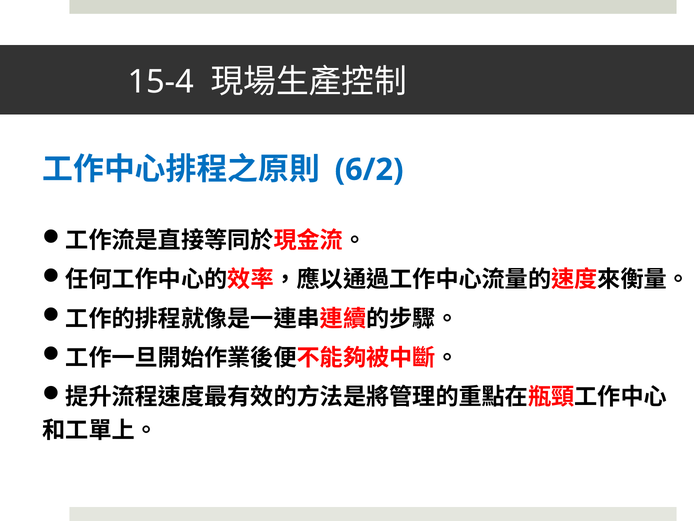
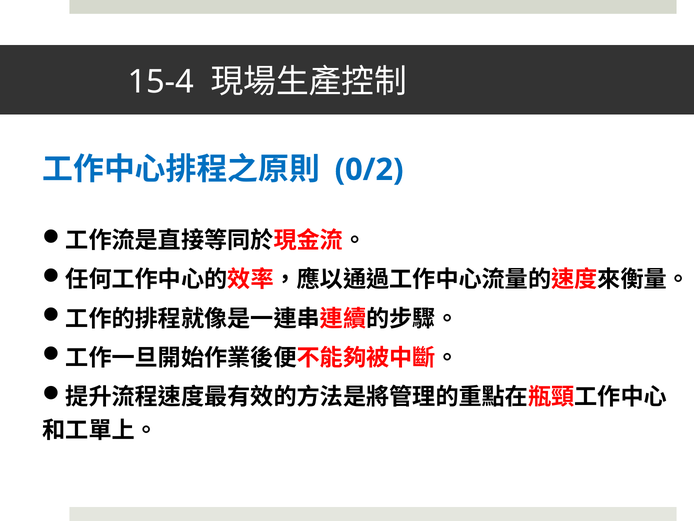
6/2: 6/2 -> 0/2 (369, 170)
